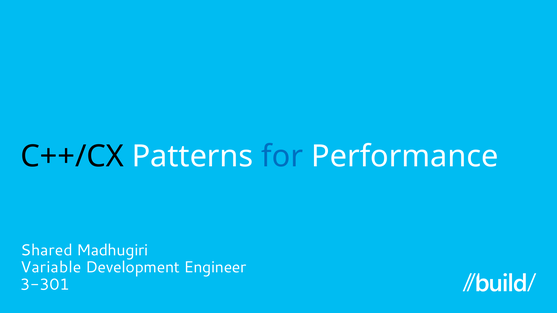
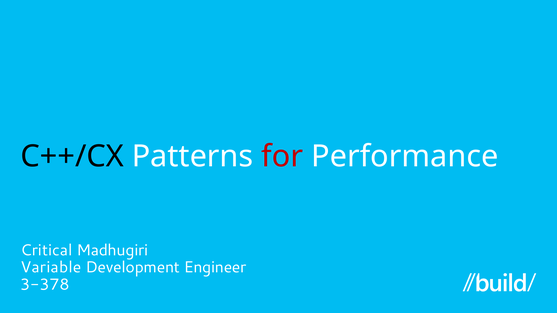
for colour: blue -> red (282, 156)
Shared: Shared -> Critical (47, 250)
3-301: 3-301 -> 3-378 (45, 285)
